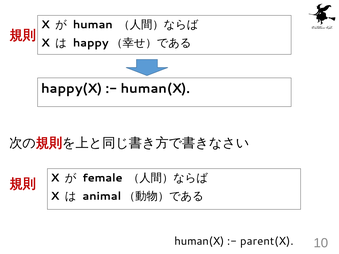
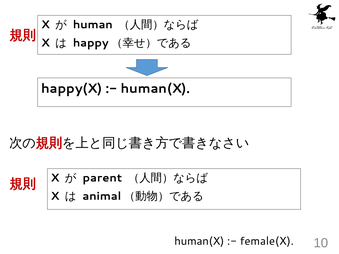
female: female -> parent (102, 178)
parent(X: parent(X -> female(X (267, 241)
